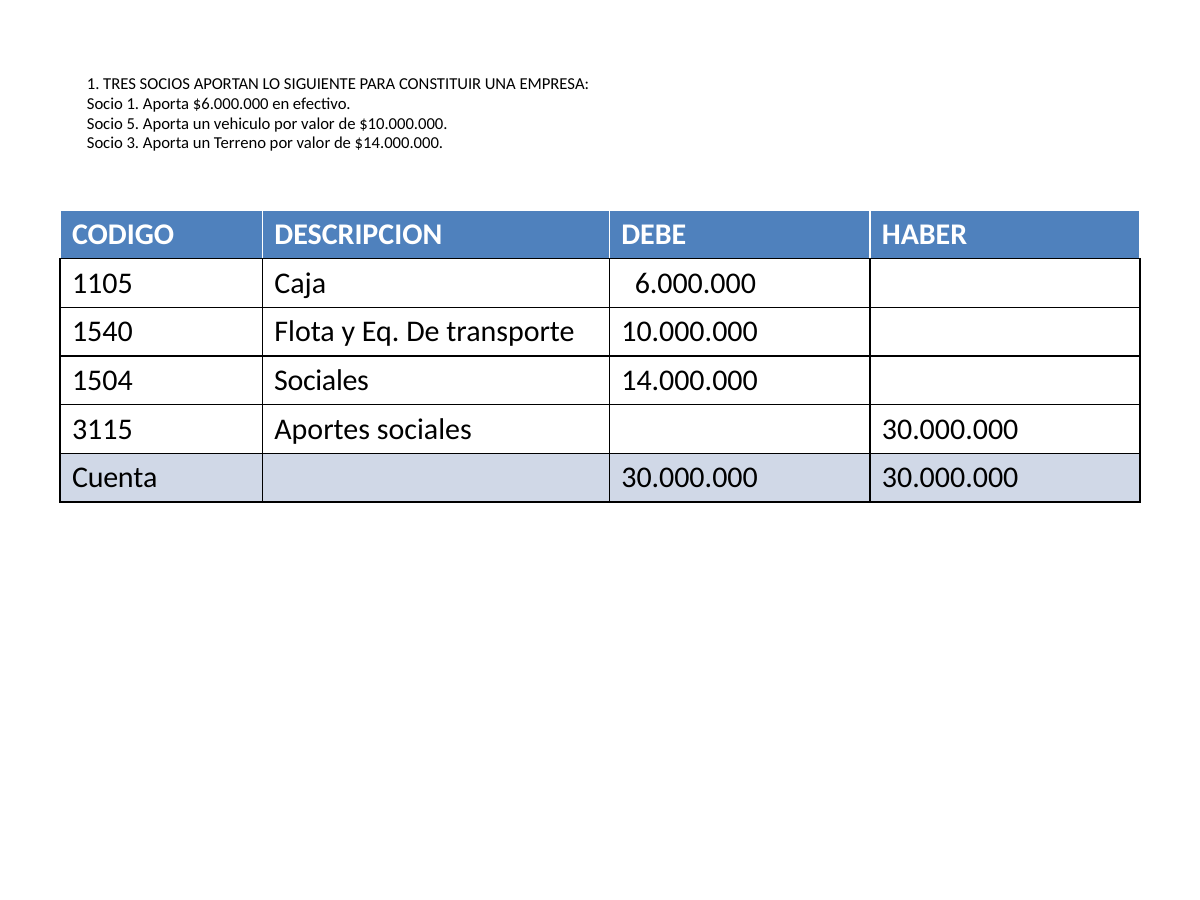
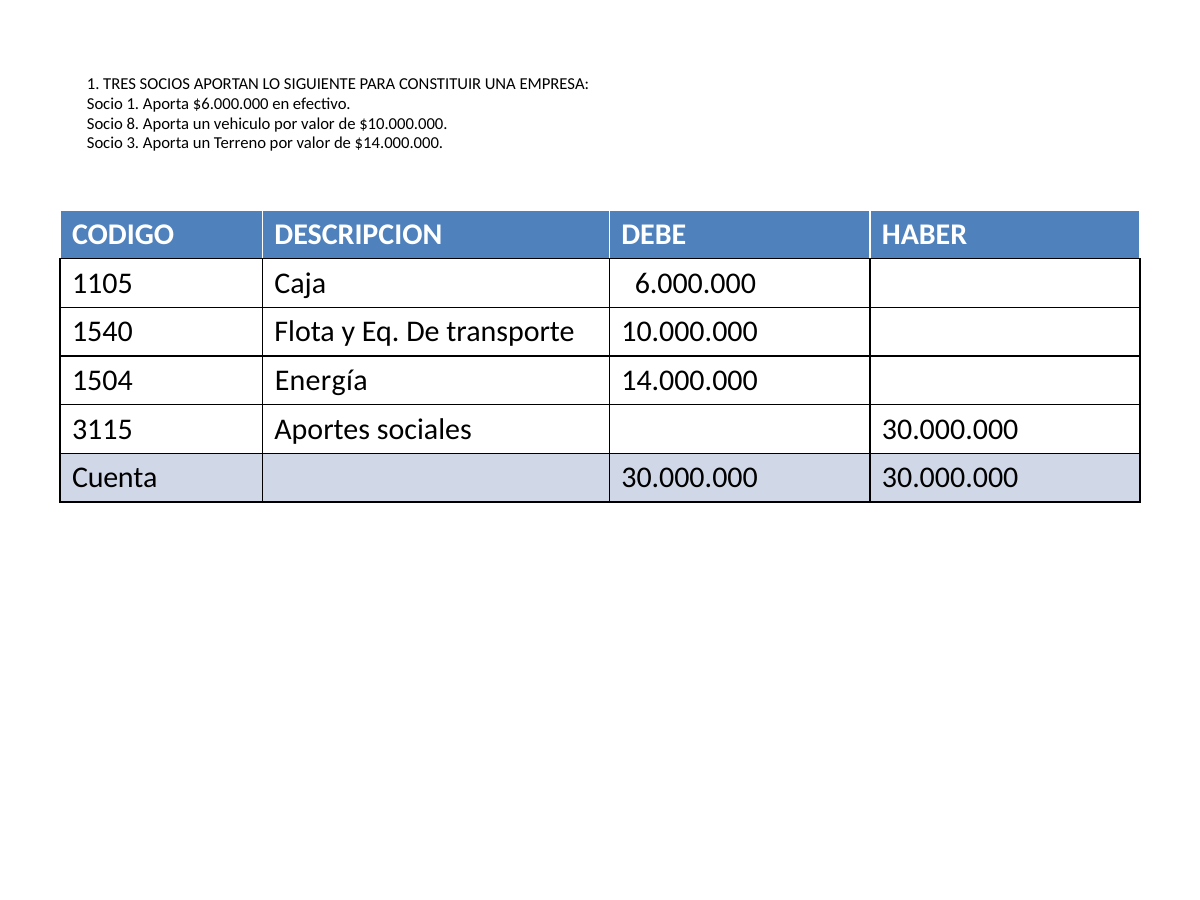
5: 5 -> 8 (133, 124)
1504 Sociales: Sociales -> Energía (321, 381)
